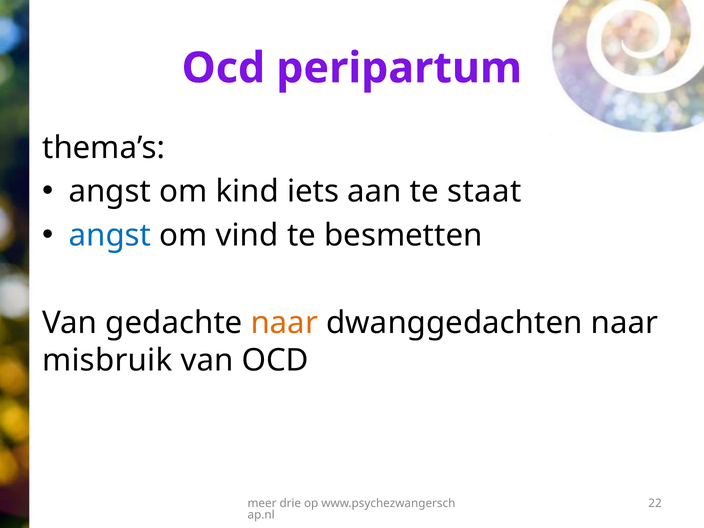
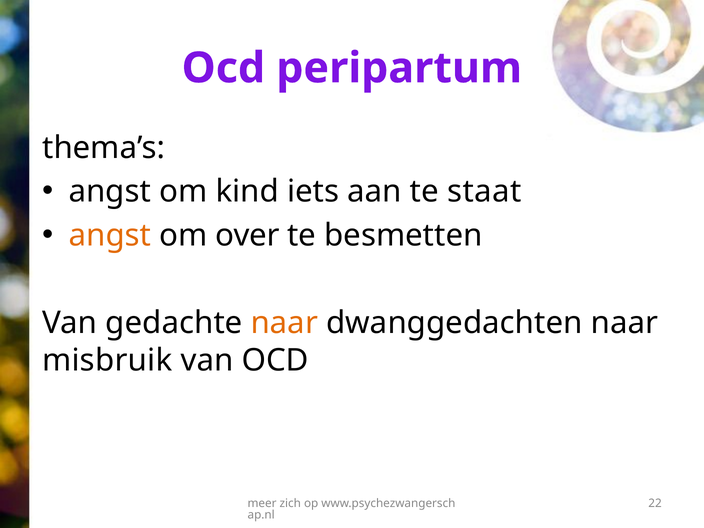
angst colour: blue -> orange (110, 235)
vind: vind -> over (247, 235)
drie: drie -> zich (290, 503)
